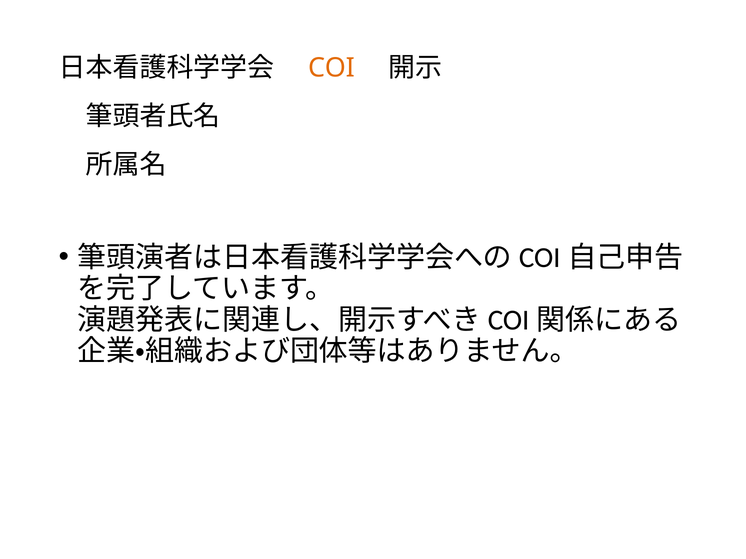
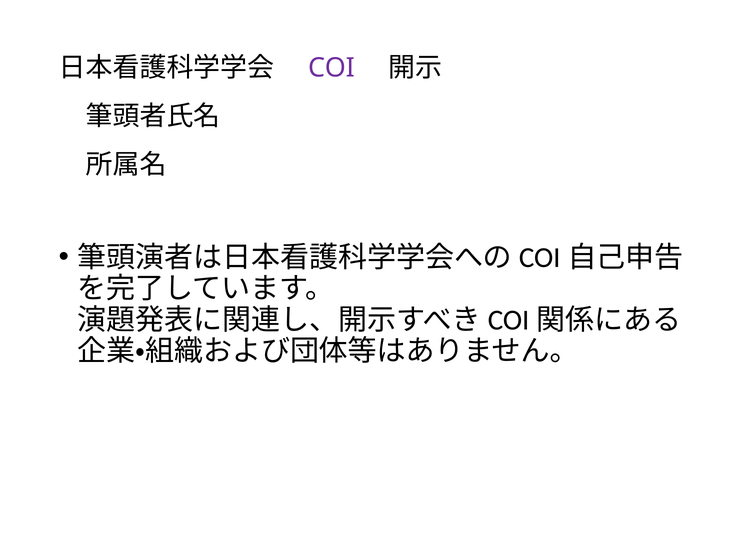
COI colour: orange -> purple (331, 68)
